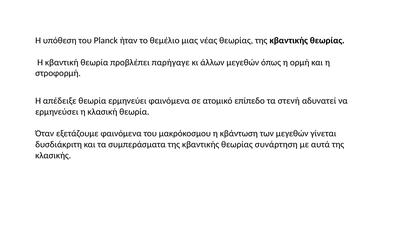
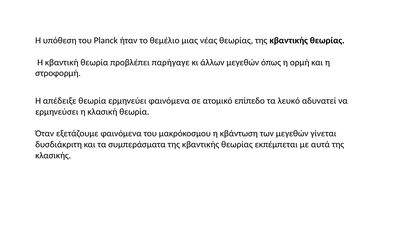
στενή: στενή -> λευκό (289, 101)
συνάρτηση: συνάρτηση -> εκπέμπεται (276, 145)
